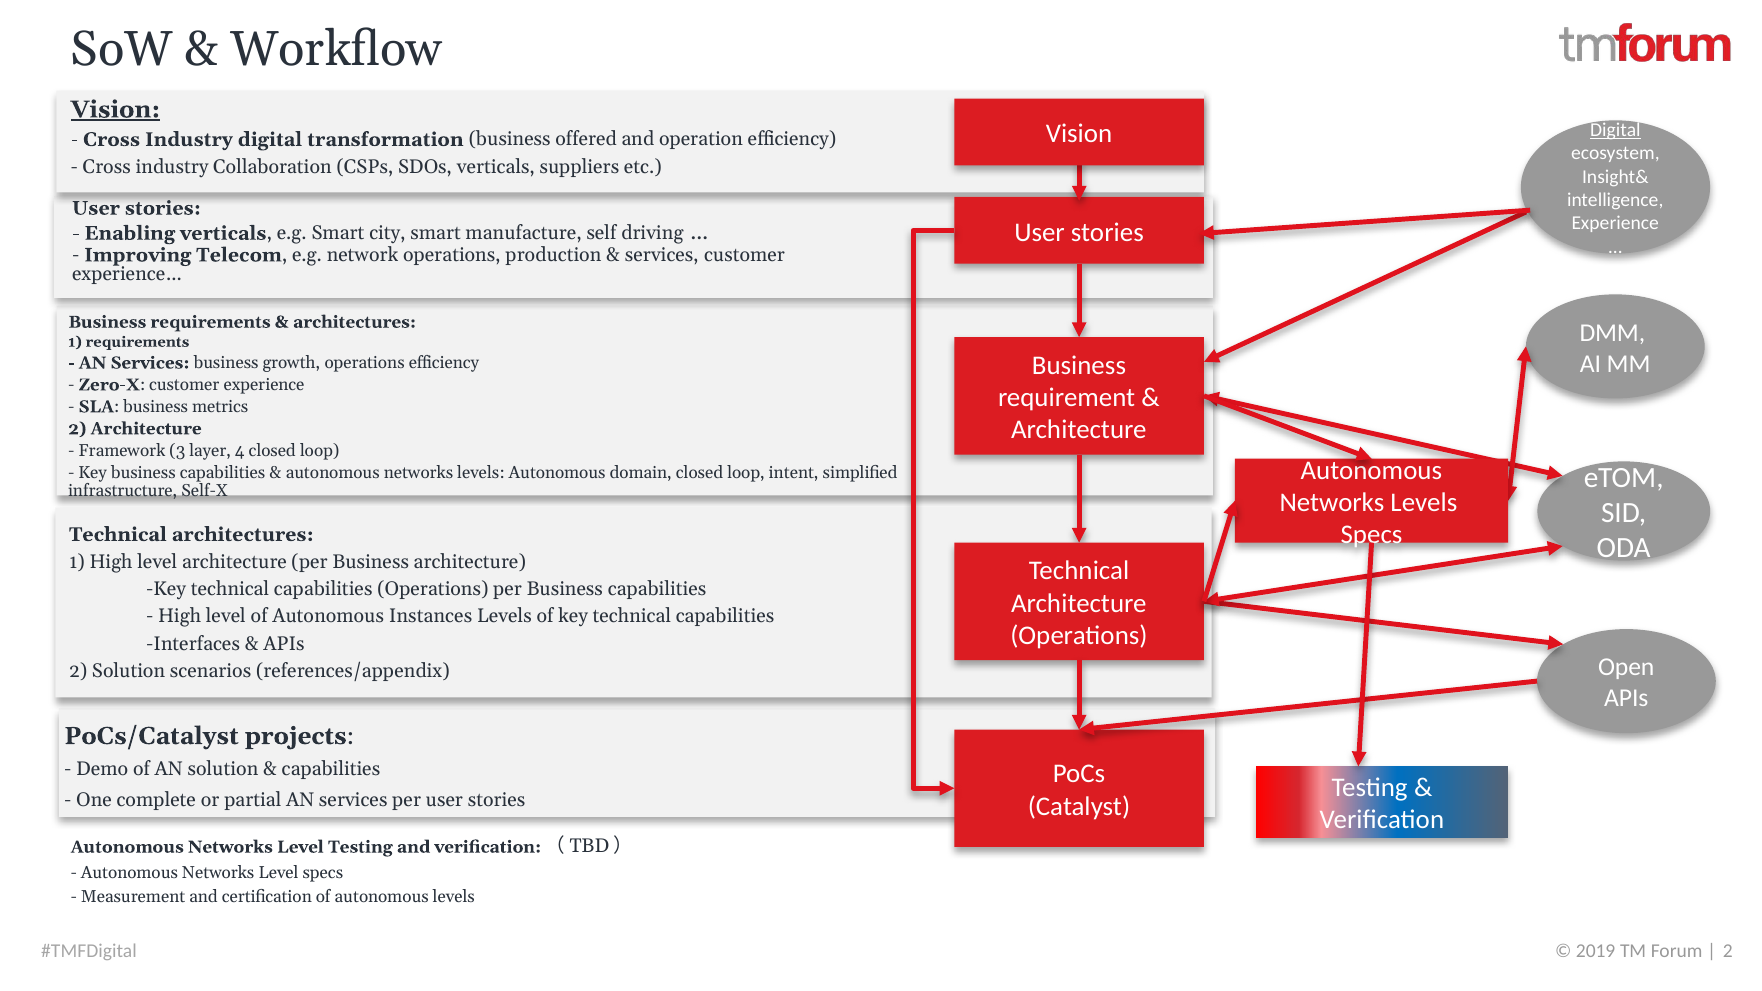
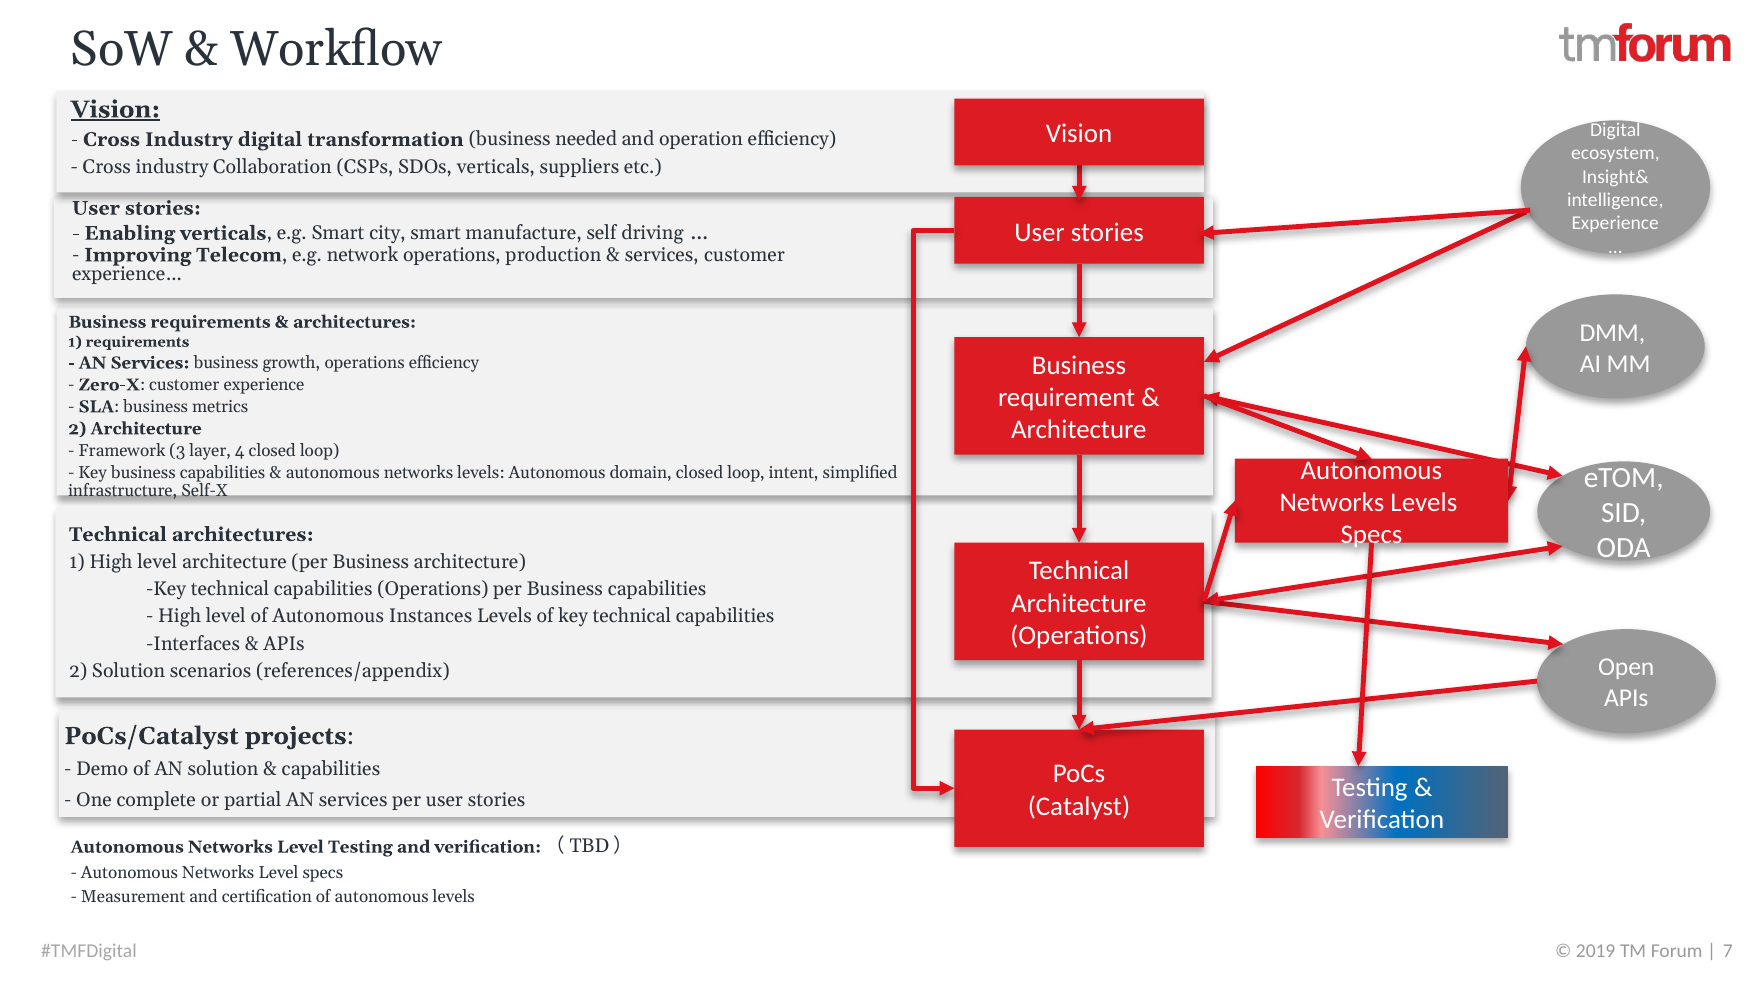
Digital underline: present -> none (1615, 130)
offered: offered -> needed (586, 139)
2: 2 -> 7 (1728, 952)
